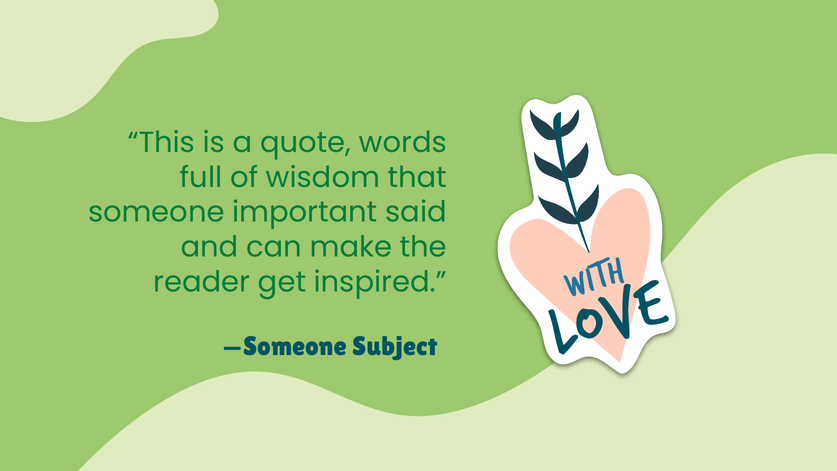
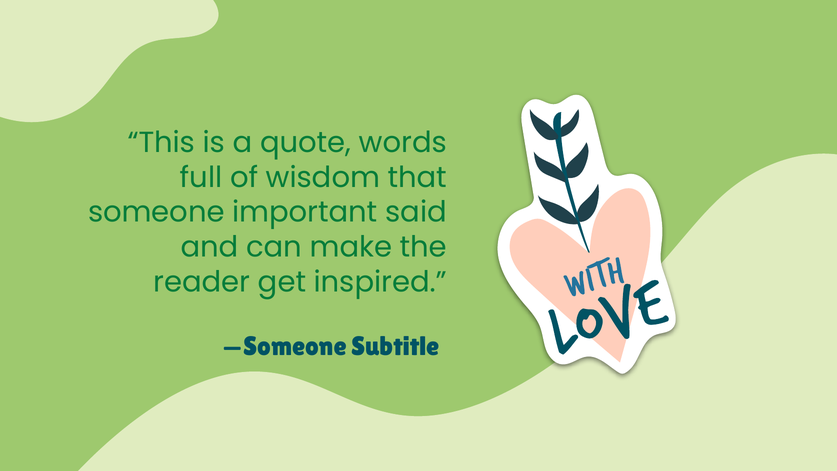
Subject: Subject -> Subtitle (395, 347)
